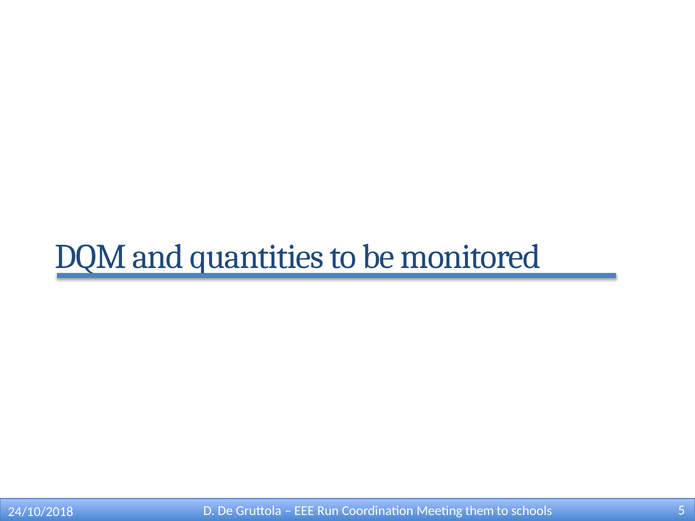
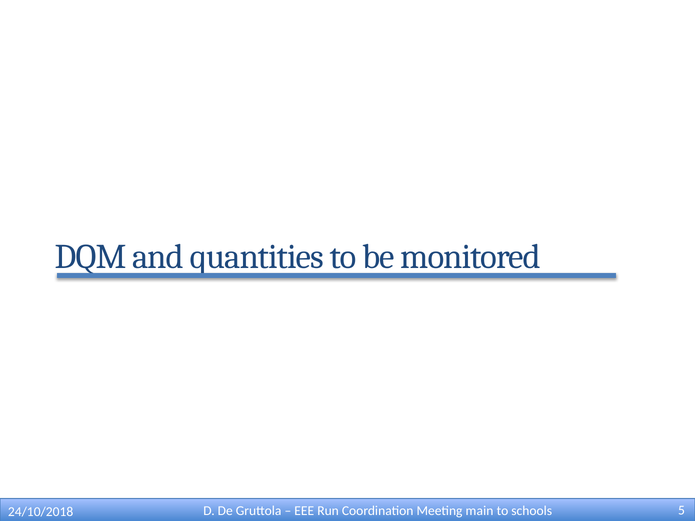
them: them -> main (480, 511)
